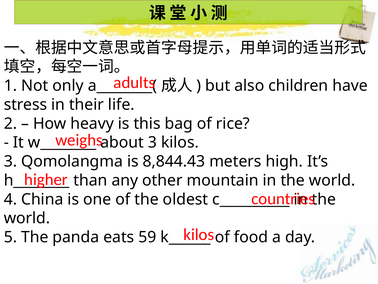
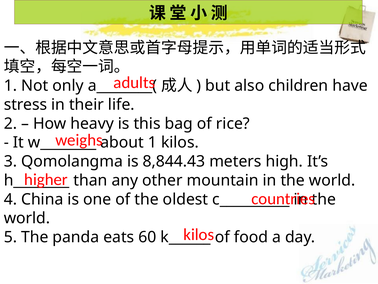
about 3: 3 -> 1 (152, 142)
59: 59 -> 60 (147, 237)
